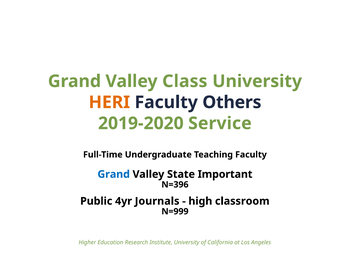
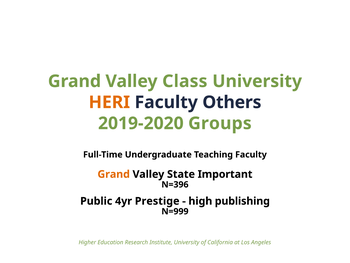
Service: Service -> Groups (220, 123)
Grand colour: blue -> orange (114, 174)
Journals: Journals -> Prestige (157, 201)
classroom: classroom -> publishing (242, 201)
